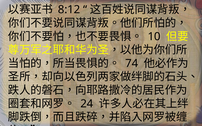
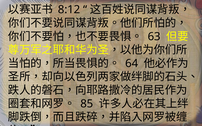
10: 10 -> 63 (154, 37)
74: 74 -> 64 (132, 63)
24: 24 -> 85 (87, 104)
